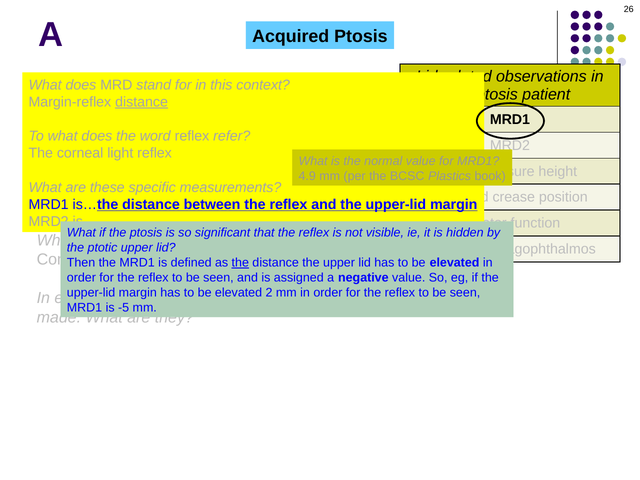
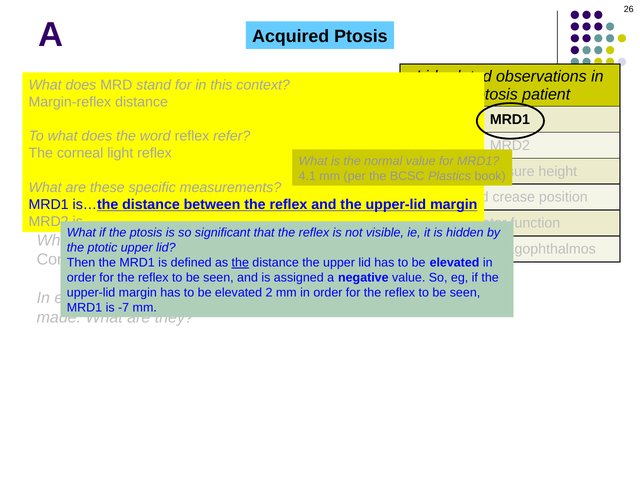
distance underline: present -> none (142, 102)
4.9: 4.9 -> 4.1 (307, 176)
-5: -5 -> -7 (124, 307)
